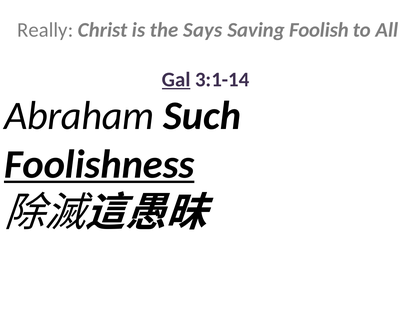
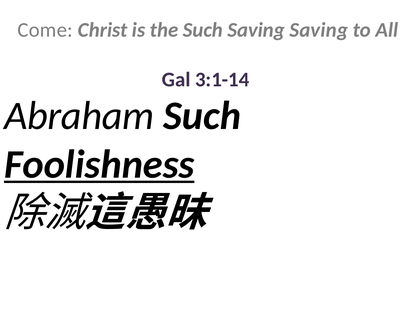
Really: Really -> Come (45, 30)
the Says: Says -> Such (203, 30)
Saving Foolish: Foolish -> Saving (319, 30)
Gal underline: present -> none (176, 80)
